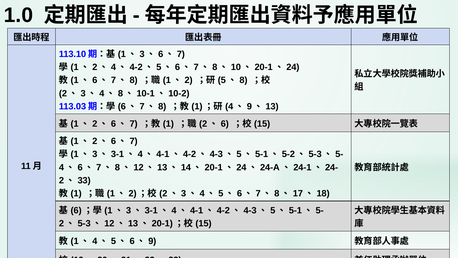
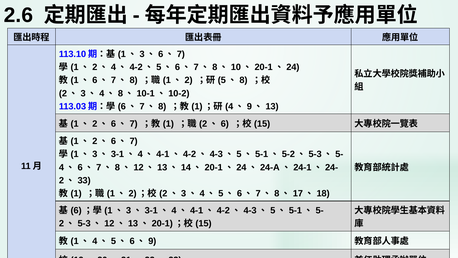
1.0: 1.0 -> 2.6 (18, 15)
